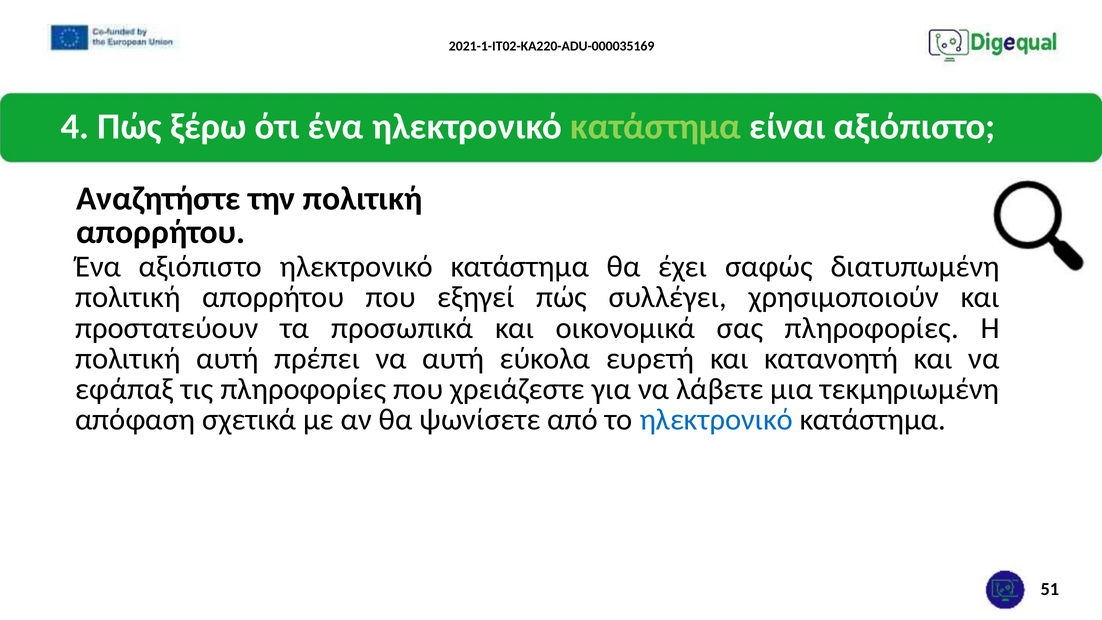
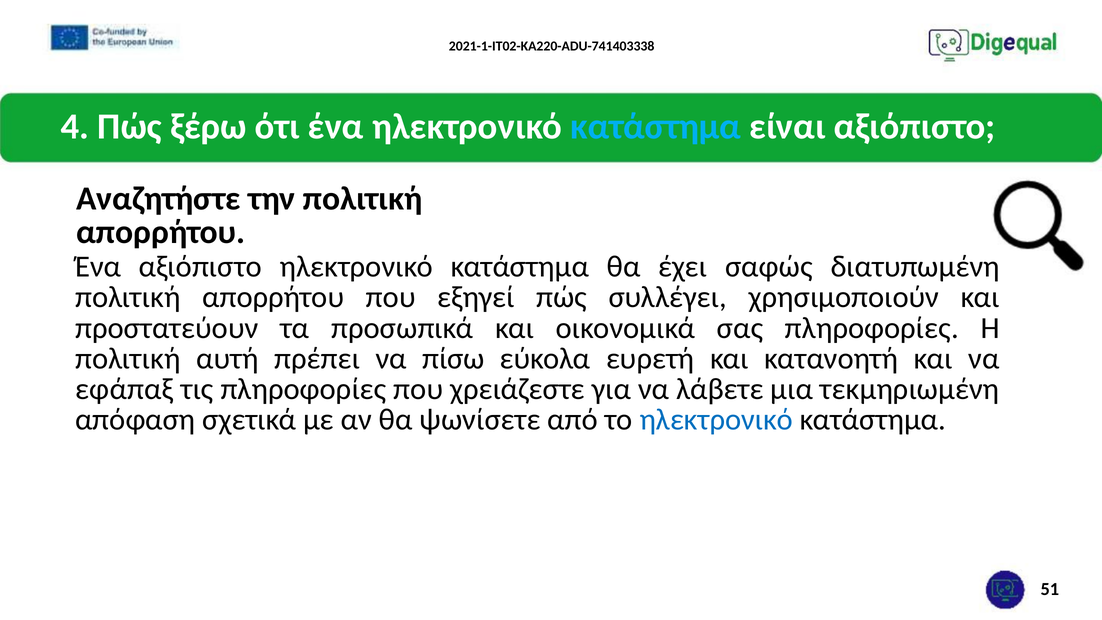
2021-1-IT02-KA220-ADU-000035169: 2021-1-IT02-KA220-ADU-000035169 -> 2021-1-IT02-KA220-ADU-741403338 (552, 46)
κατάστημα colour: light green -> light blue (656, 127)
να αυτή: αυτή -> πίσω (453, 359)
